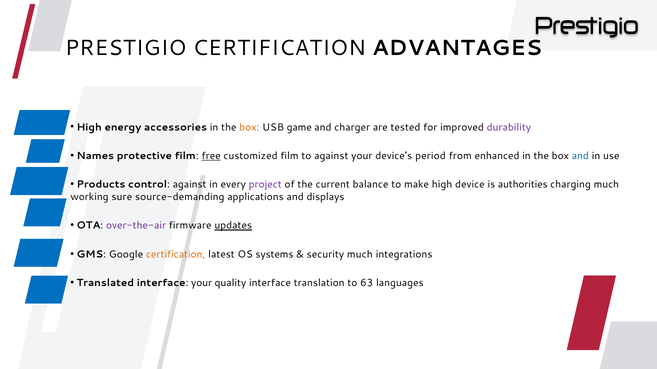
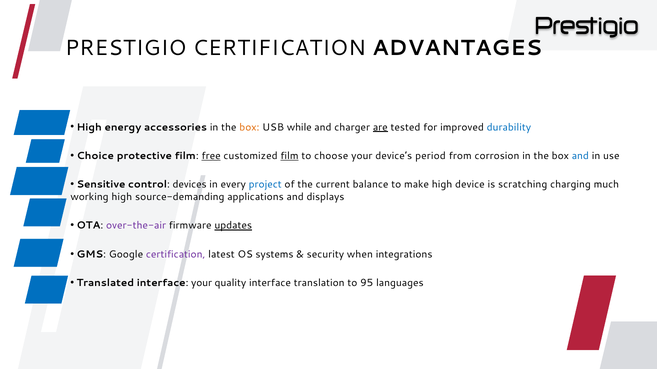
game: game -> while (299, 127)
are underline: none -> present (380, 127)
durability colour: purple -> blue (509, 127)
Names: Names -> Choice (95, 156)
film underline: none -> present (290, 156)
to against: against -> choose (331, 156)
enhanced: enhanced -> corrosion (497, 156)
Products: Products -> Sensitive (101, 185)
control against: against -> devices (190, 185)
project colour: purple -> blue (265, 185)
authorities: authorities -> scratching (523, 185)
working sure: sure -> high (122, 197)
certification colour: orange -> purple (176, 255)
security much: much -> when (360, 255)
63: 63 -> 95 (367, 283)
